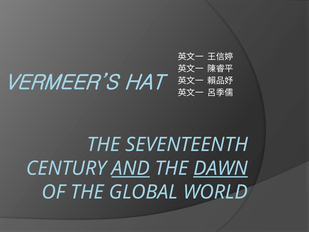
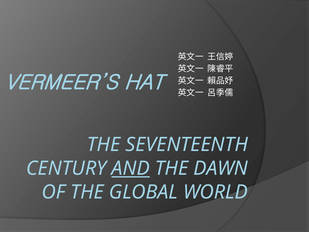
DAWN underline: present -> none (221, 168)
